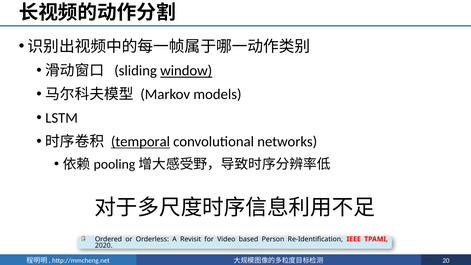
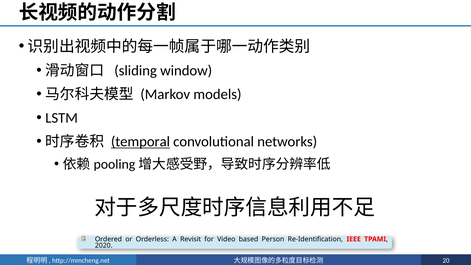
window underline: present -> none (186, 71)
